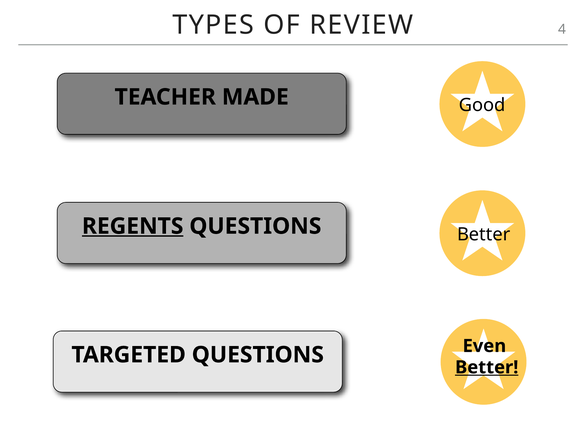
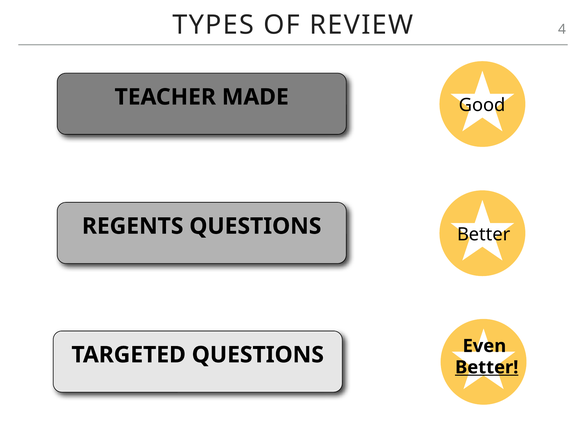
REGENTS underline: present -> none (133, 226)
